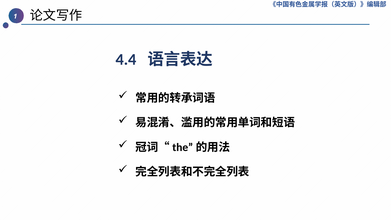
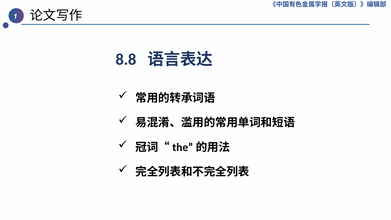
4.4: 4.4 -> 8.8 (126, 59)
